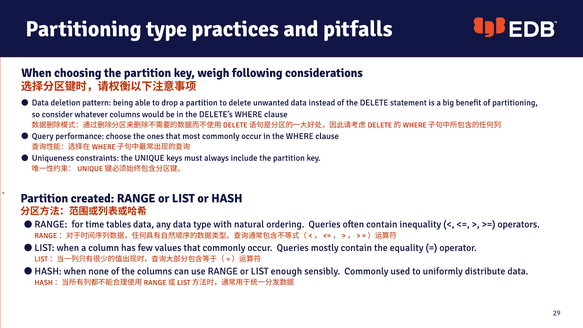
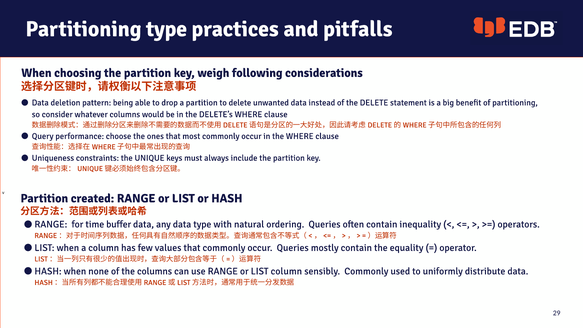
tables: tables -> buffer (119, 224)
LIST enough: enough -> column (286, 271)
